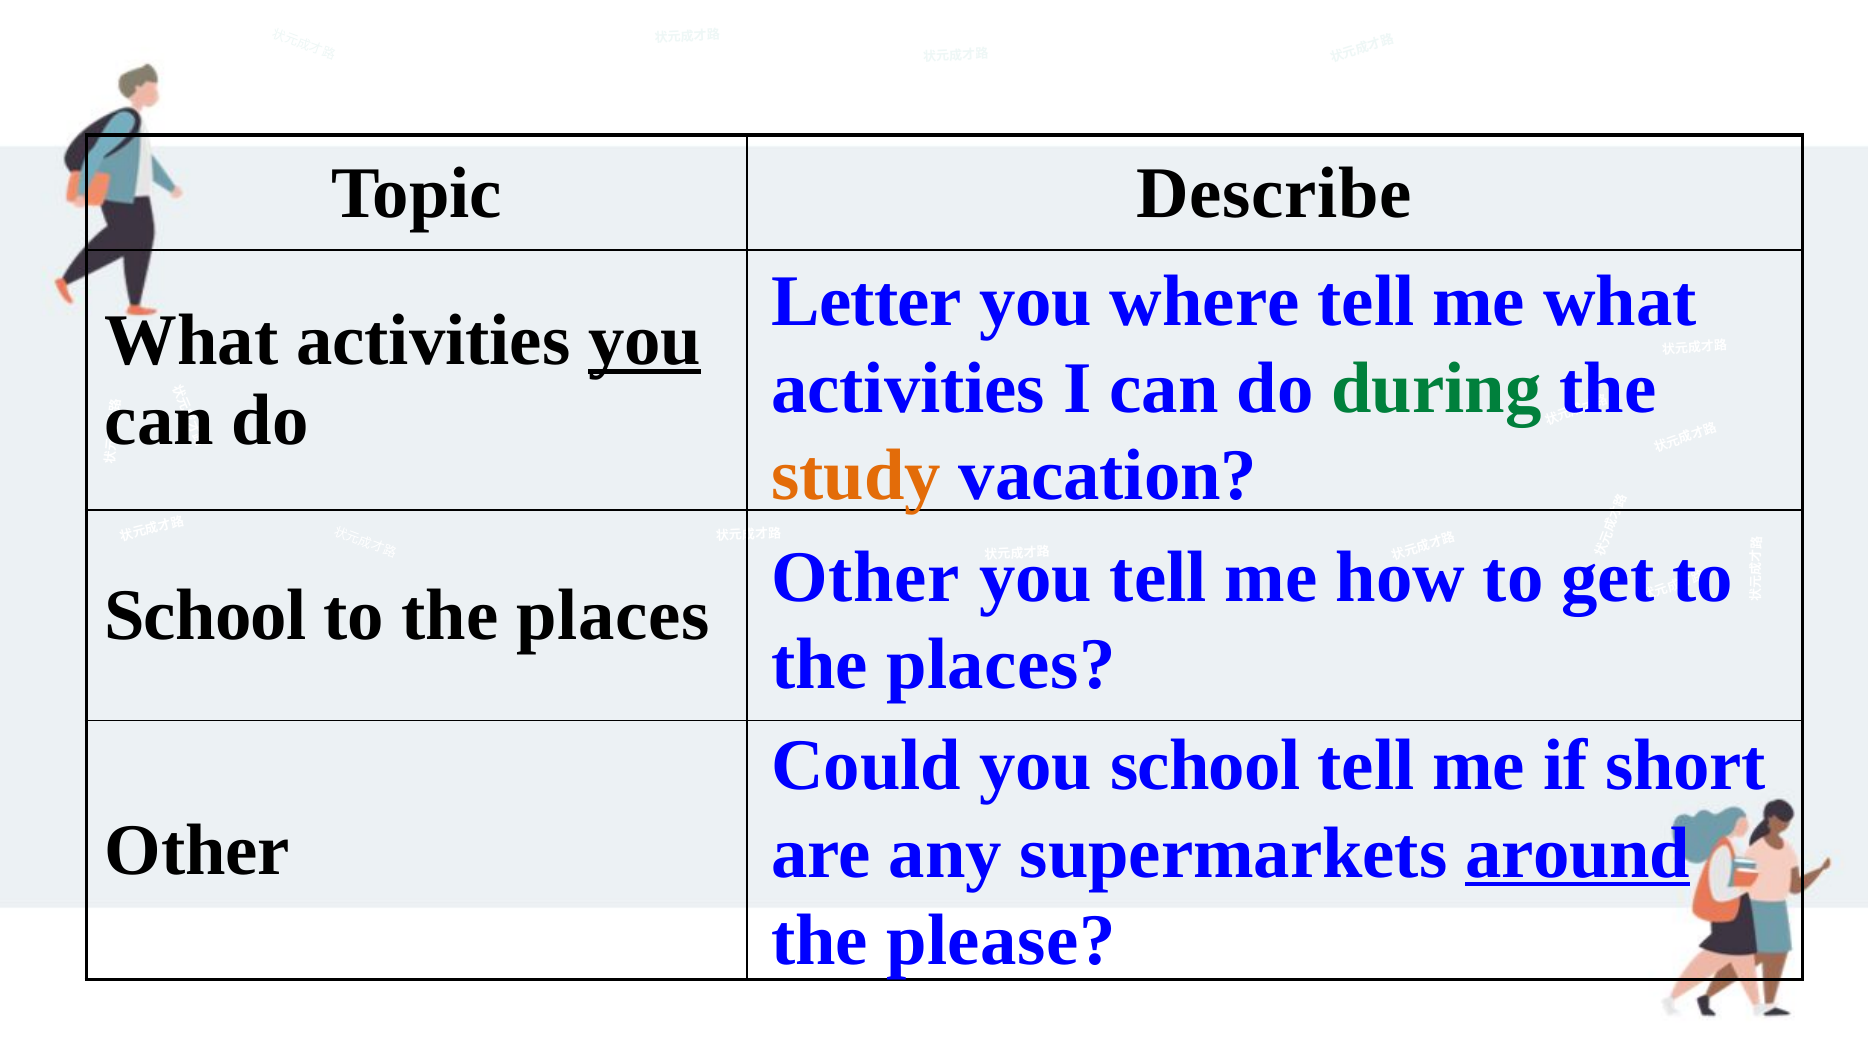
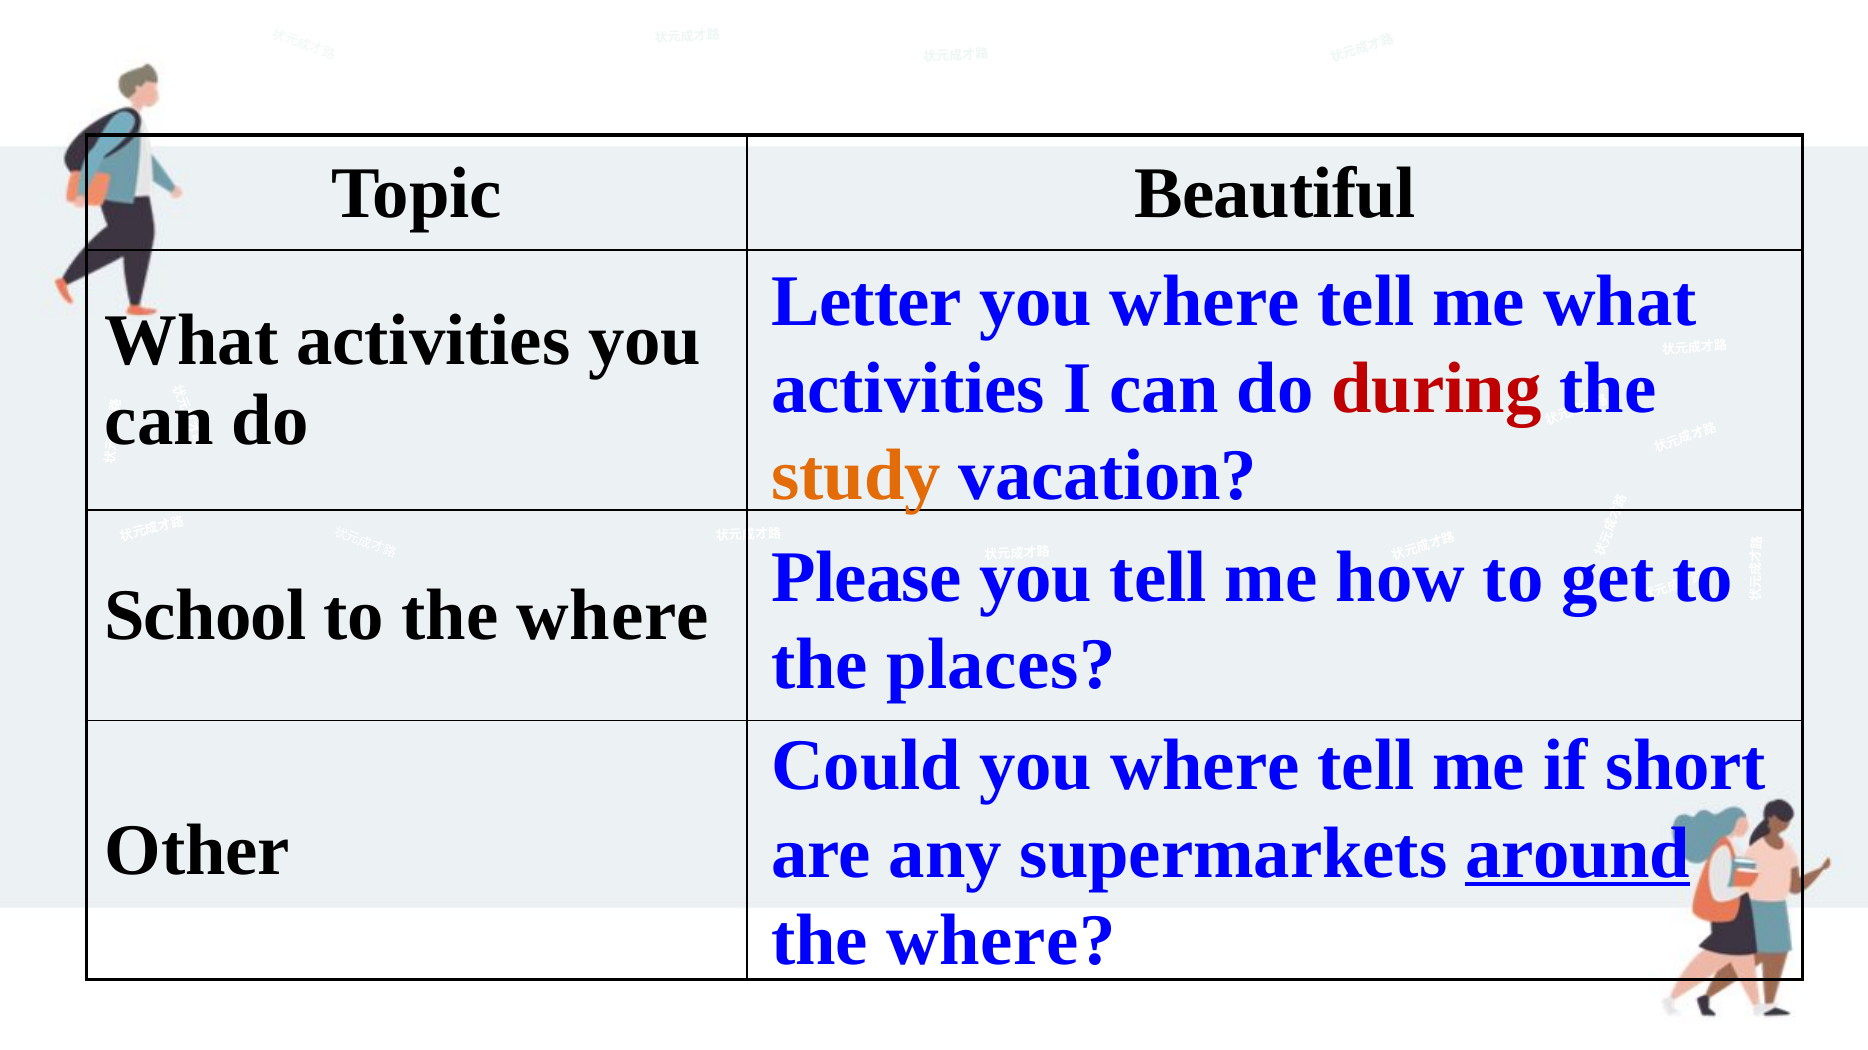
Describe: Describe -> Beautiful (1275, 193)
you underline: present -> none (645, 340)
during colour: green -> red (1436, 389)
Other: Other -> Please (866, 578)
places: places -> where (613, 616)
Could you school: school -> where (1205, 766)
please: please -> where (1001, 941)
